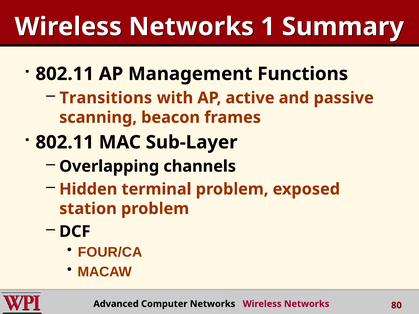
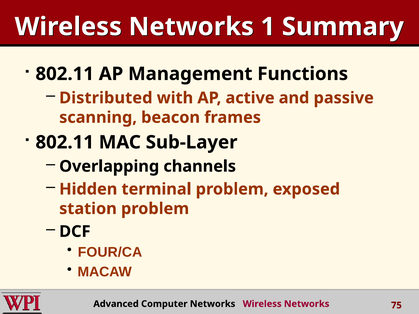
Transitions: Transitions -> Distributed (106, 98)
80: 80 -> 75 (396, 306)
